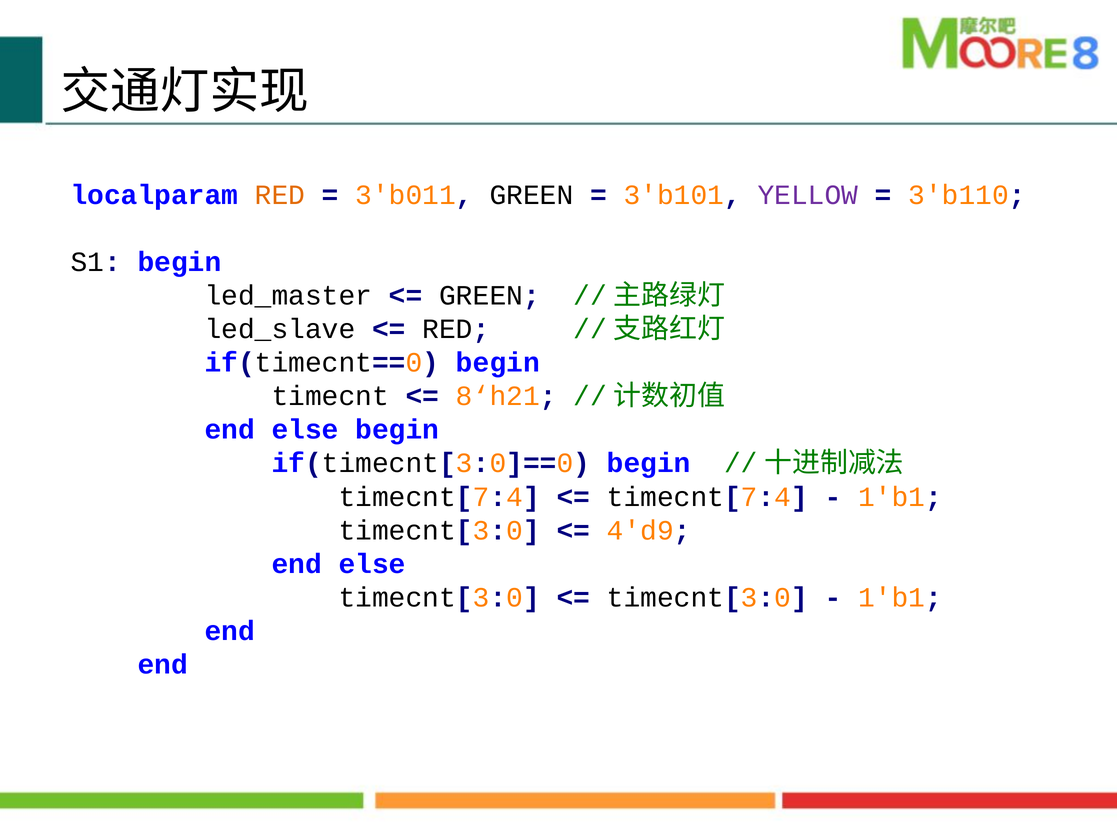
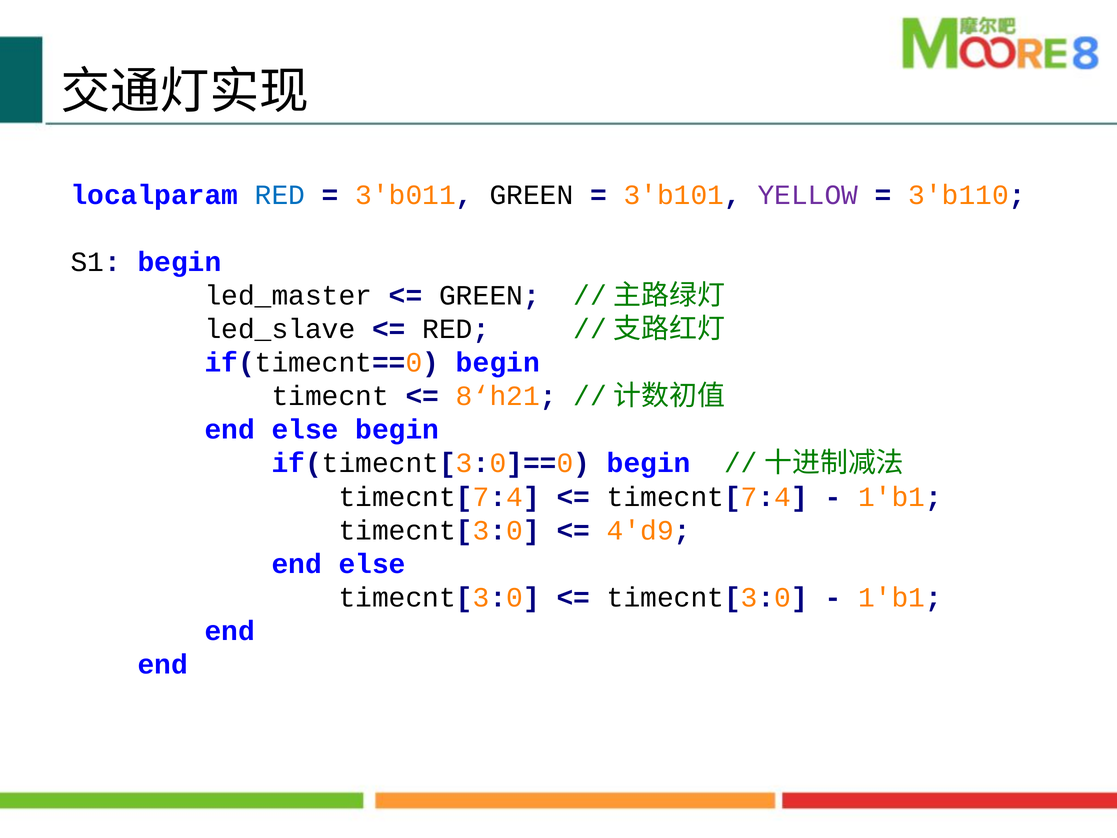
RED colour: orange -> blue (280, 195)
